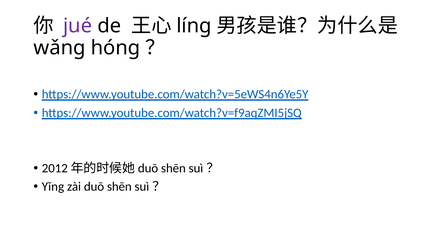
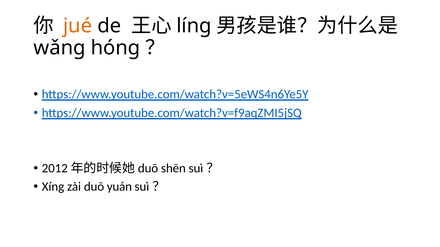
jué colour: purple -> orange (78, 26)
Yǐng: Yǐng -> Xíng (53, 187)
duō shēn: shēn -> yuán (119, 187)
